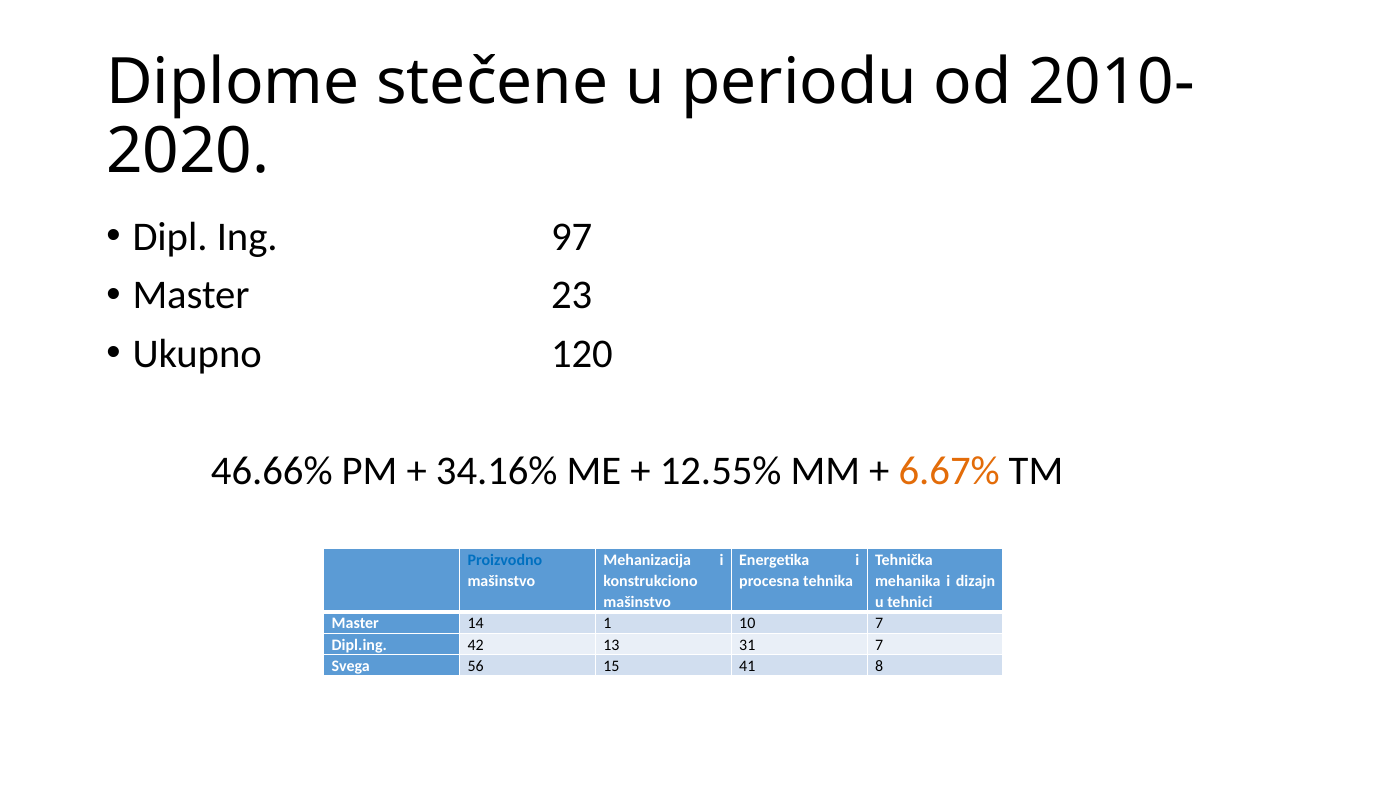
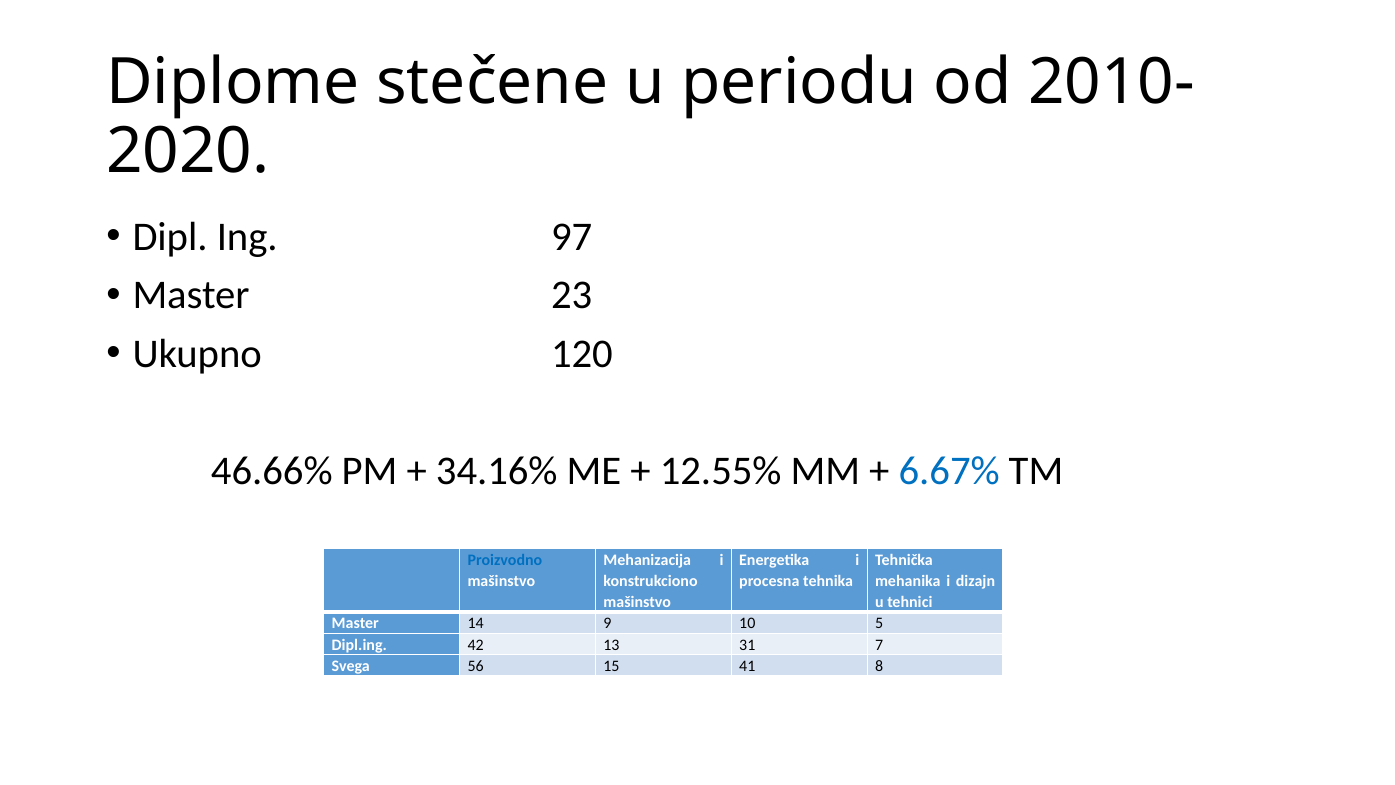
6.67% colour: orange -> blue (949, 471)
1: 1 -> 9 (607, 623)
10 7: 7 -> 5 (879, 623)
